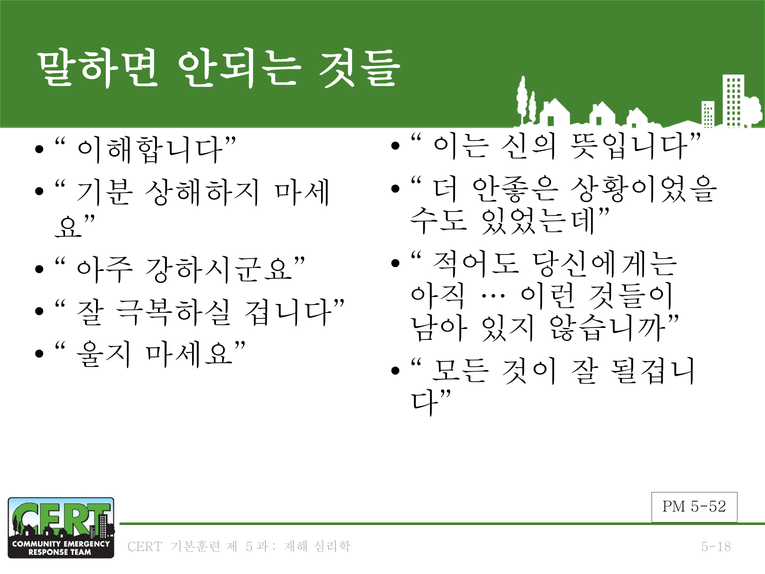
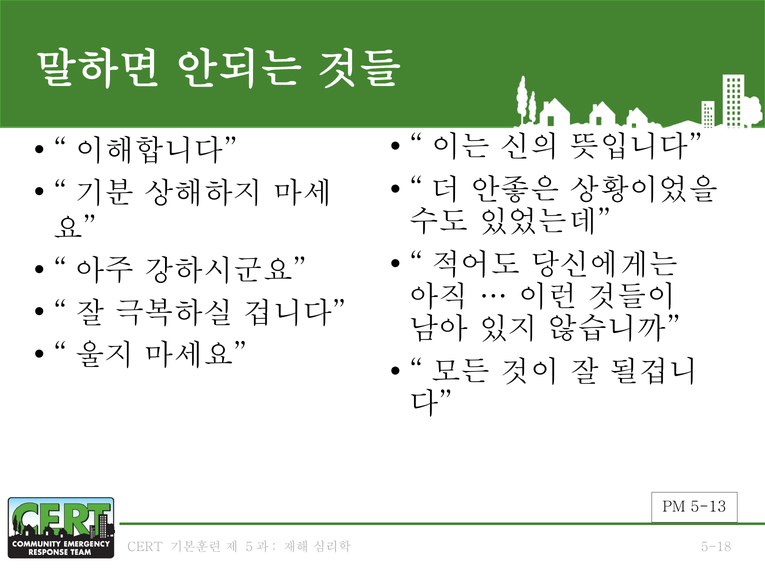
5-52: 5-52 -> 5-13 (708, 507)
